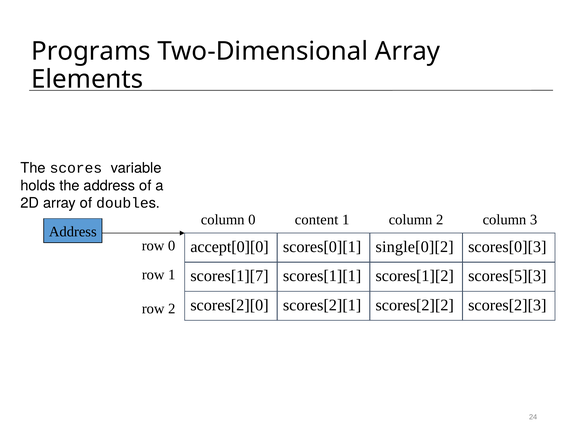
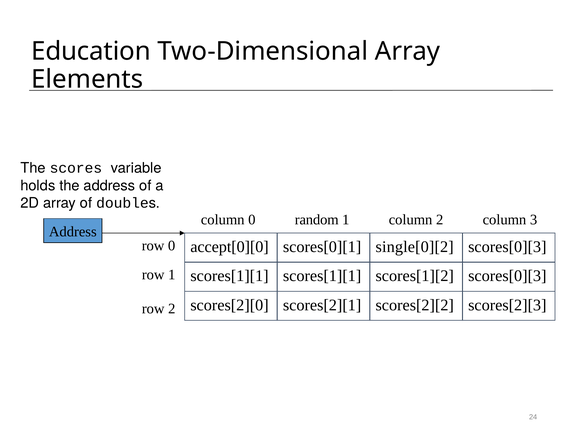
Programs: Programs -> Education (91, 51)
content: content -> random (317, 220)
scores[1][7: scores[1][7 -> scores[1][1 (229, 276)
scores[5][3: scores[5][3 -> scores[0][3 (507, 276)
